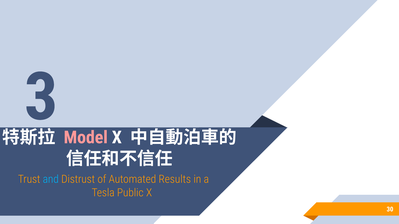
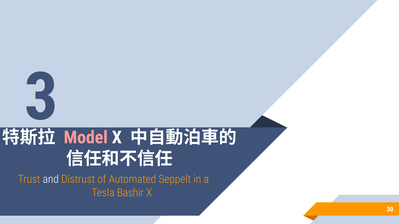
and colour: light blue -> white (51, 180)
Results: Results -> Seppelt (175, 180)
Public: Public -> Bashir (130, 193)
